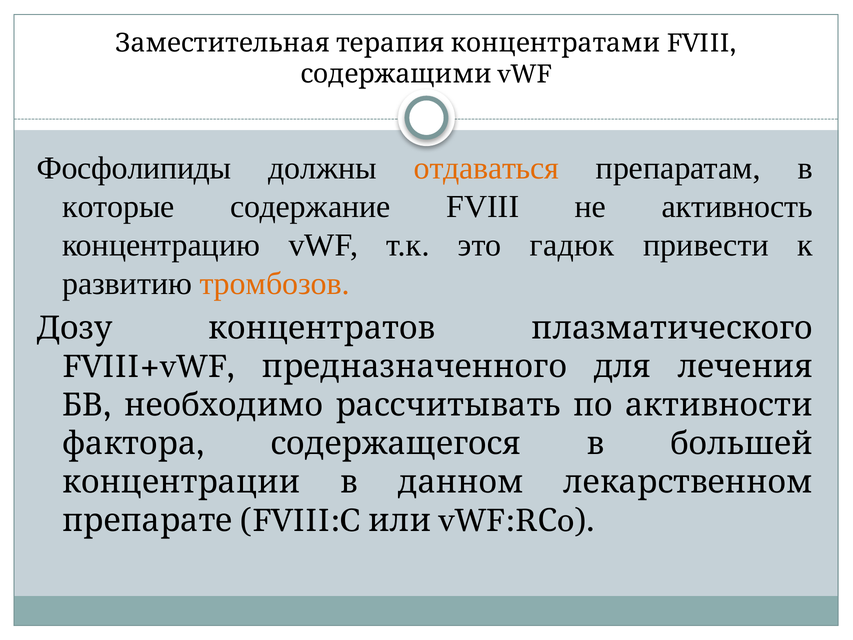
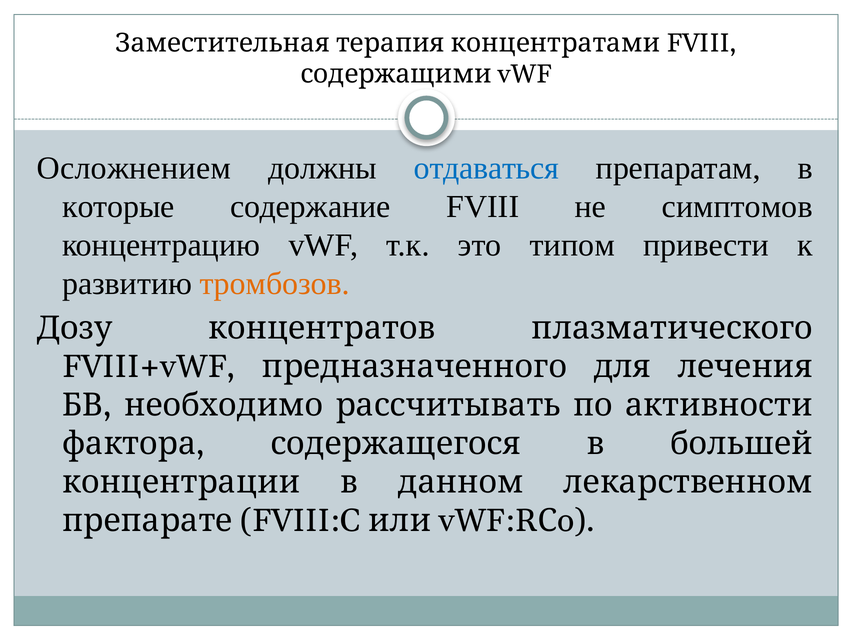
Фосфолипиды: Фосфолипиды -> Осложнением (134, 168)
отдаваться colour: orange -> blue (486, 168)
активность: активность -> симптомов (737, 207)
гадюк: гадюк -> типом (572, 245)
